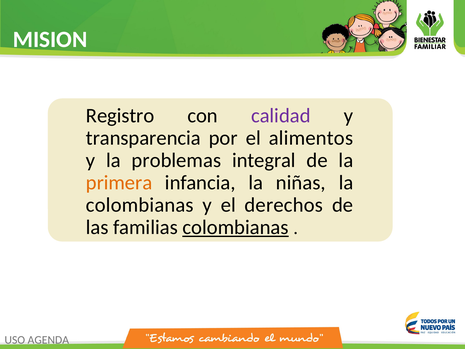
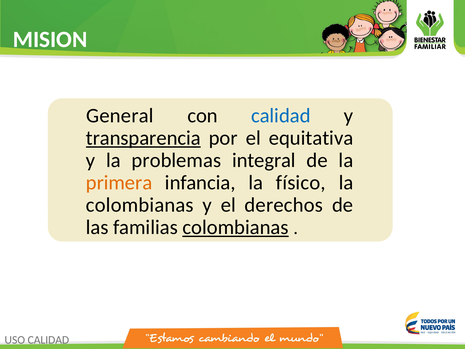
Registro: Registro -> General (120, 116)
calidad colour: purple -> blue (281, 116)
transparencia underline: none -> present (143, 138)
alimentos: alimentos -> equitativa (311, 138)
niñas: niñas -> físico (301, 183)
USO AGENDA: AGENDA -> CALIDAD (48, 340)
